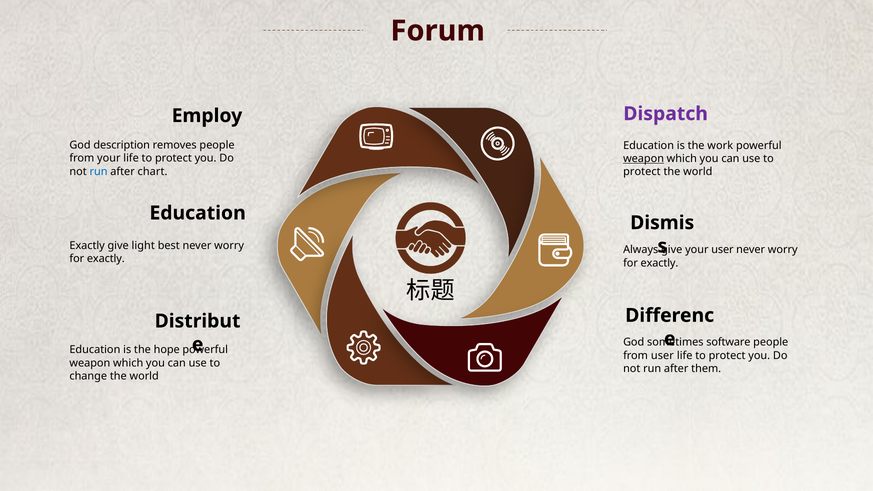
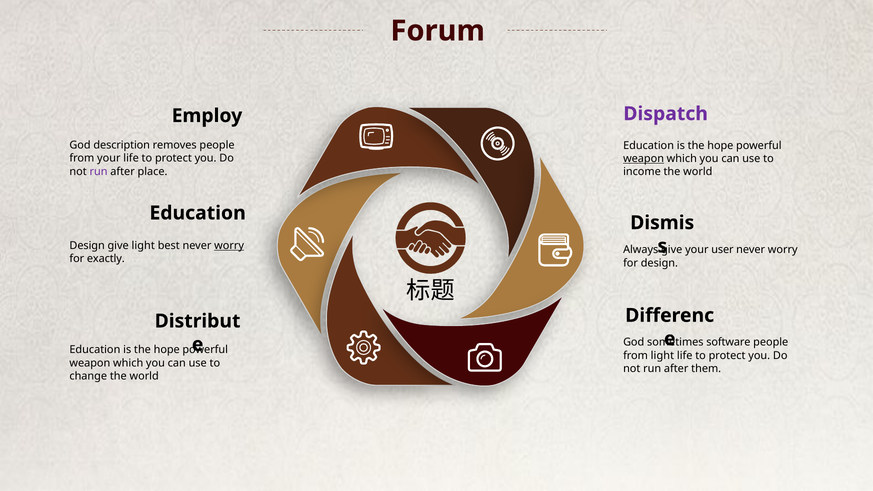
work: work -> hope (720, 146)
run colour: blue -> purple (99, 171)
chart: chart -> place (153, 171)
protect: protect -> income (642, 172)
Exactly: Exactly -> Design (87, 245)
worry underline: none -> present (229, 245)
exactly: exactly -> design (659, 263)
from user: user -> light (662, 355)
